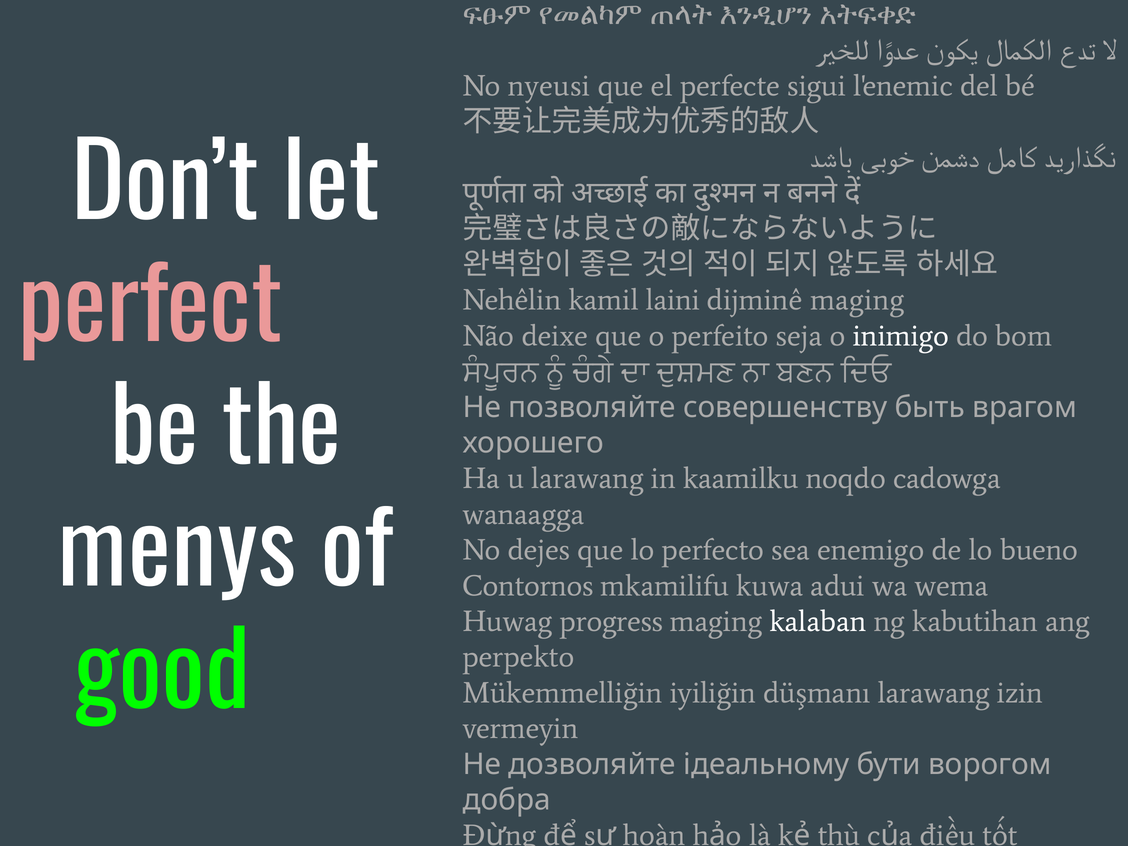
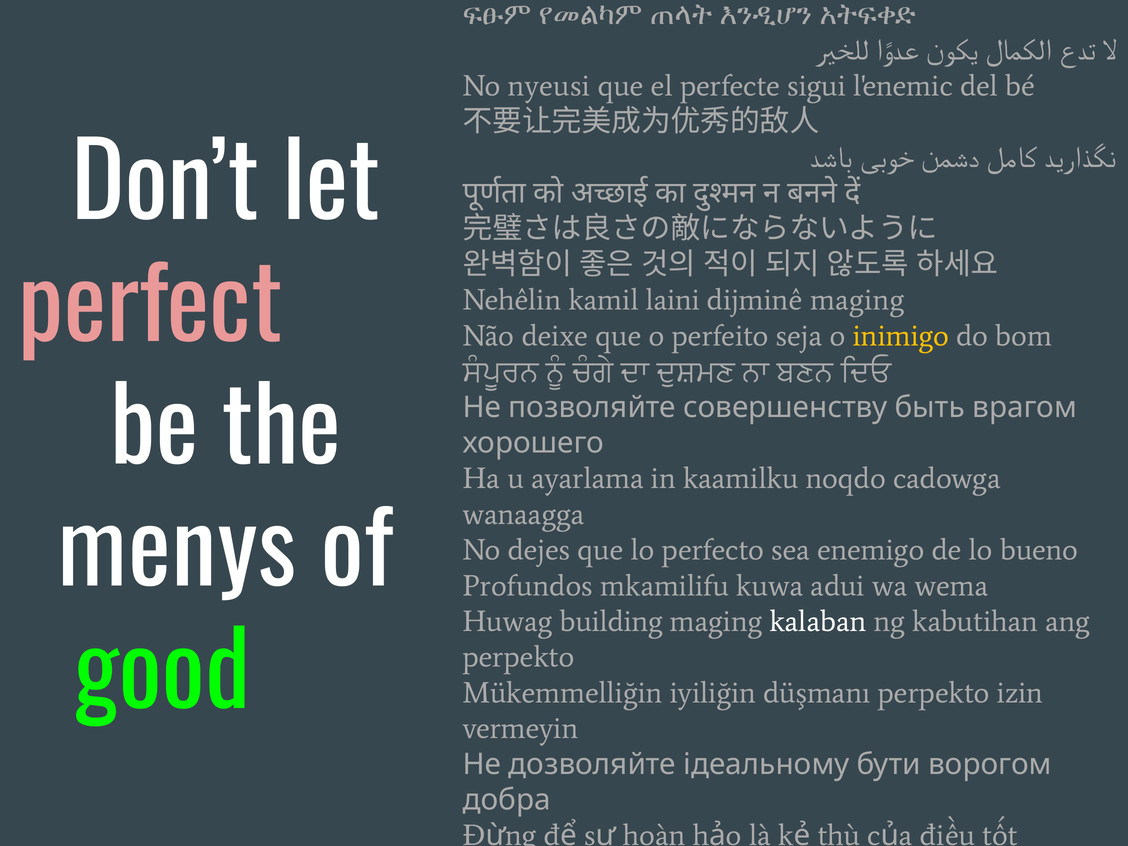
inimigo colour: white -> yellow (901, 336)
u larawang: larawang -> ayarlama (587, 479)
Contornos: Contornos -> Profundos (528, 586)
progress: progress -> building (611, 621)
düşmanı larawang: larawang -> perpekto (934, 693)
